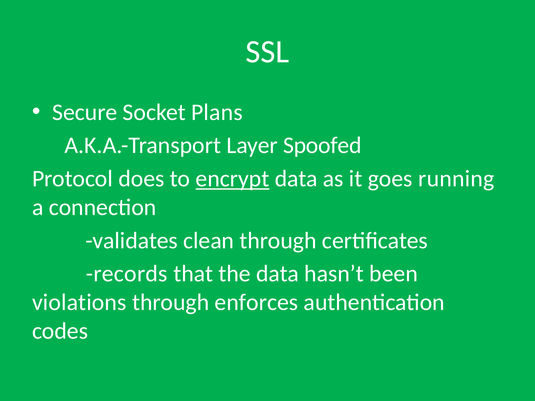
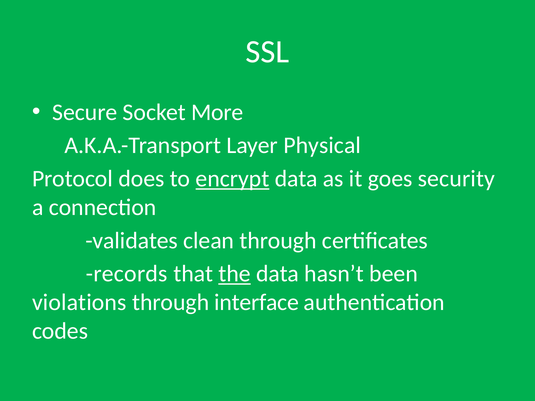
Plans: Plans -> More (217, 112)
Spoofed: Spoofed -> Physical (322, 146)
running: running -> security (456, 179)
the underline: none -> present (235, 274)
enforces: enforces -> interface (257, 303)
